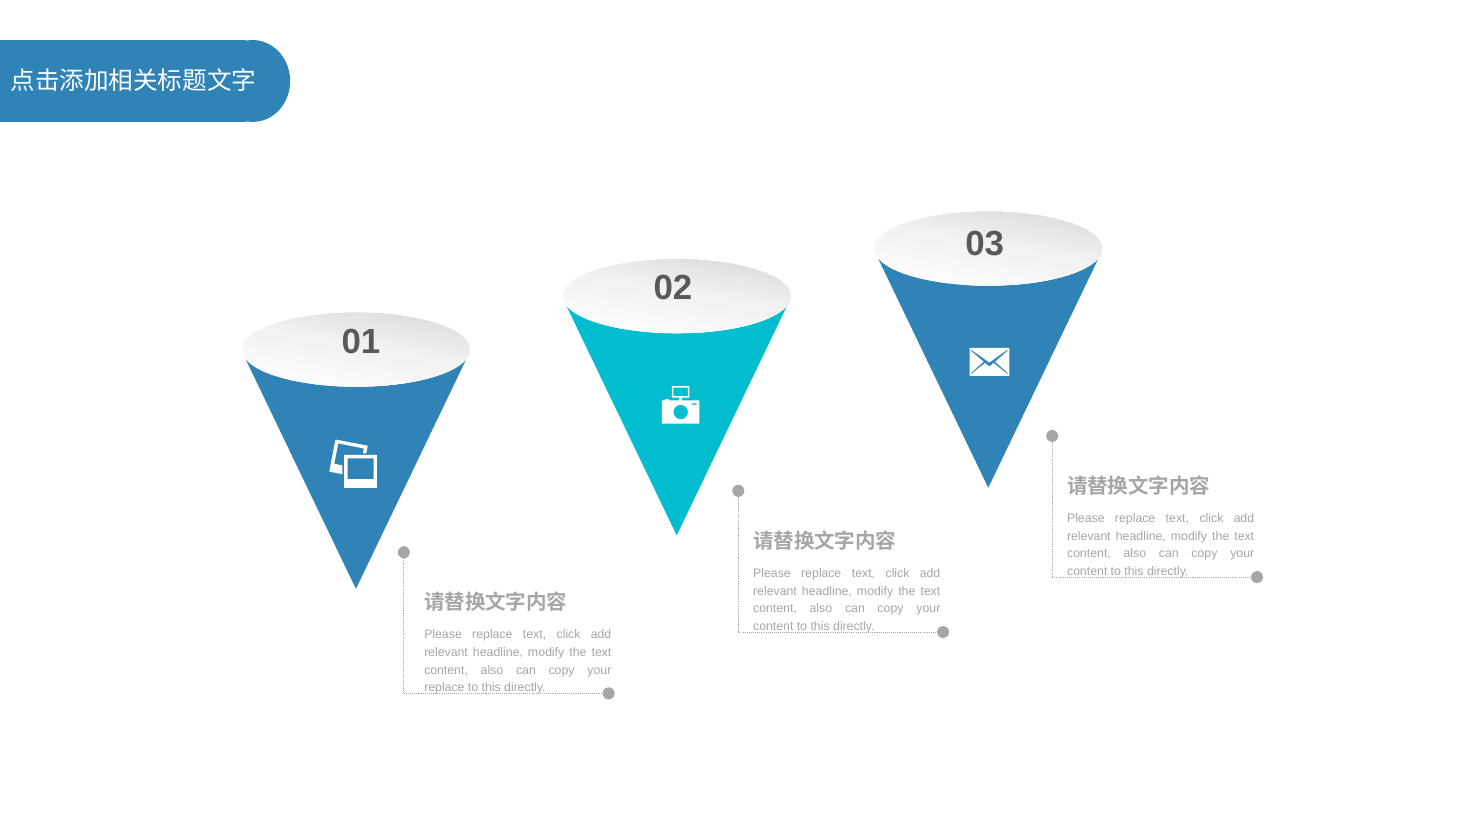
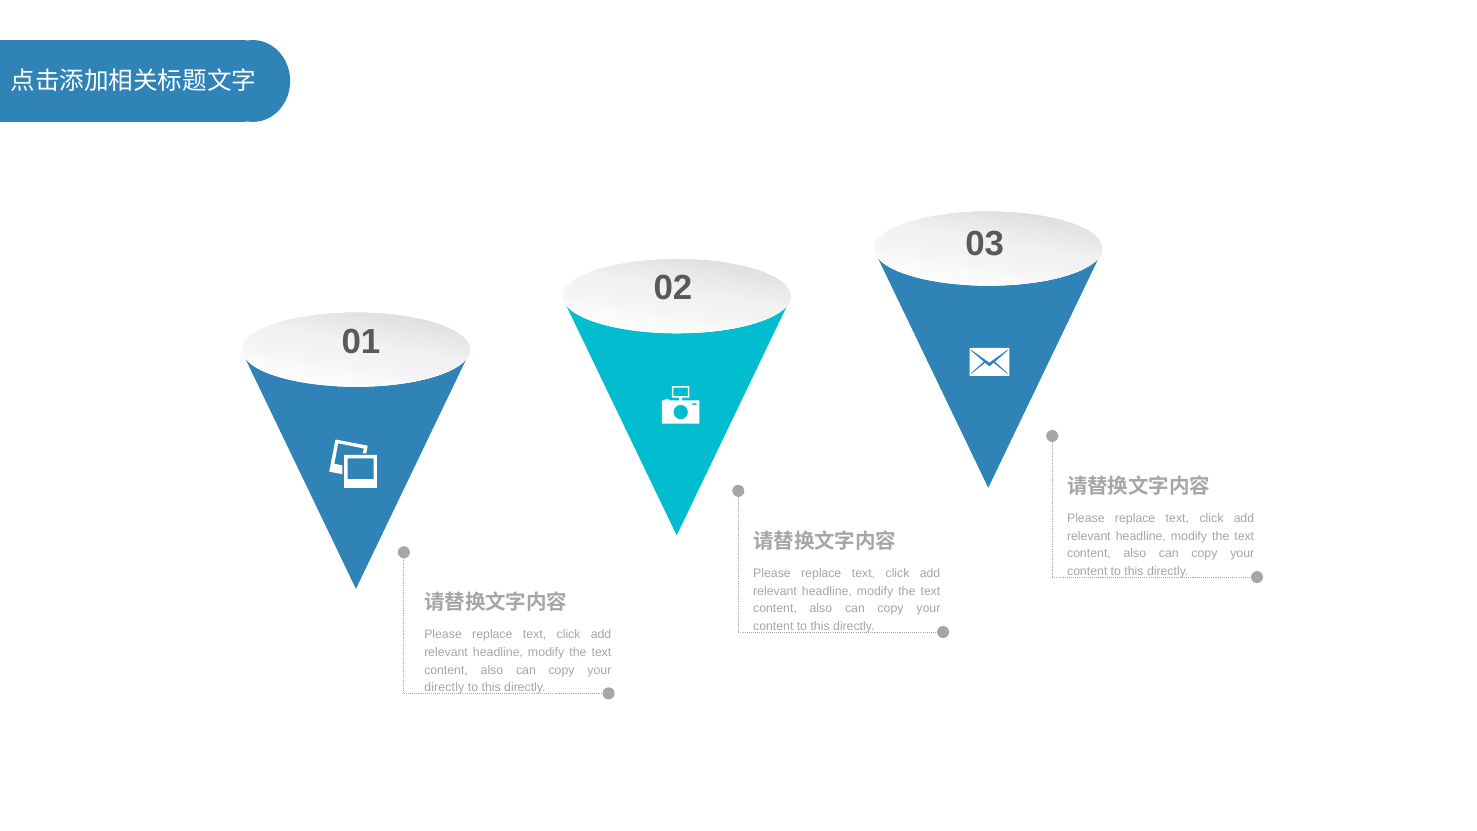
replace: replace -> directly (444, 688)
